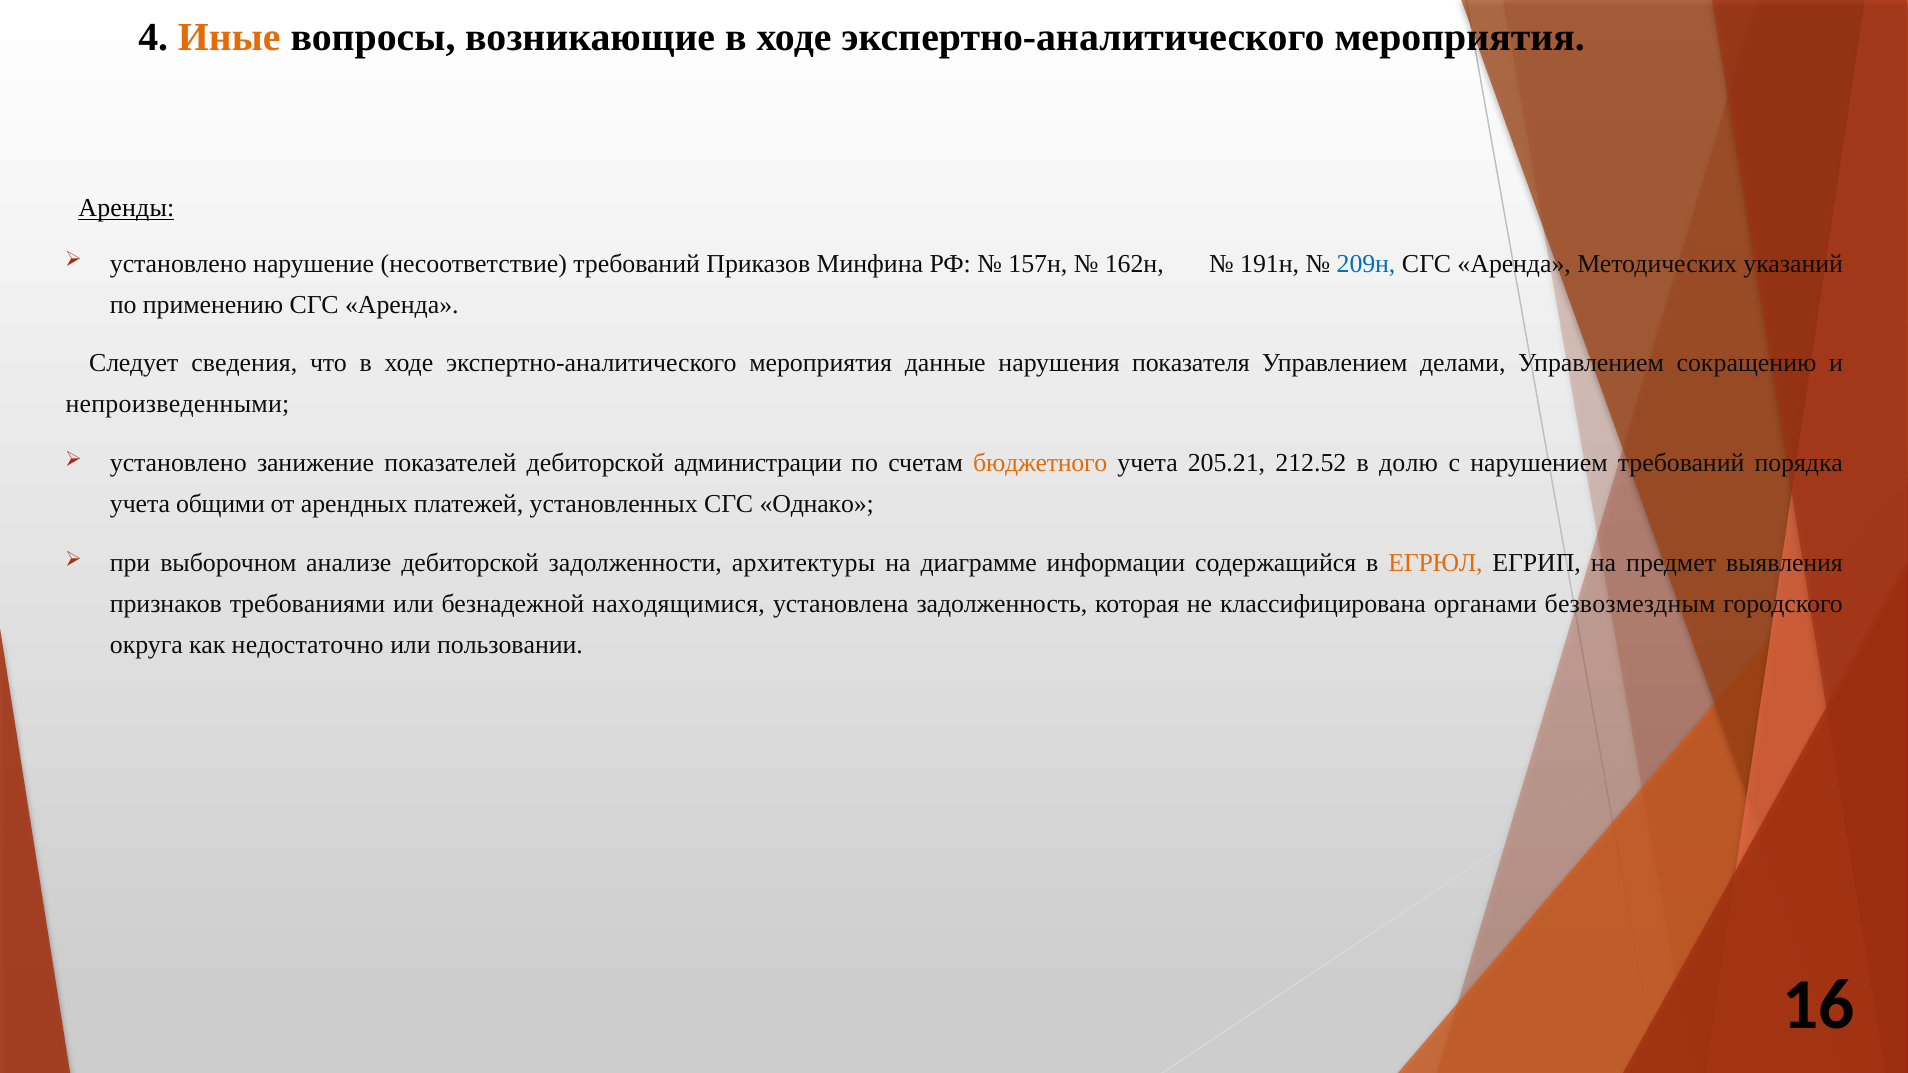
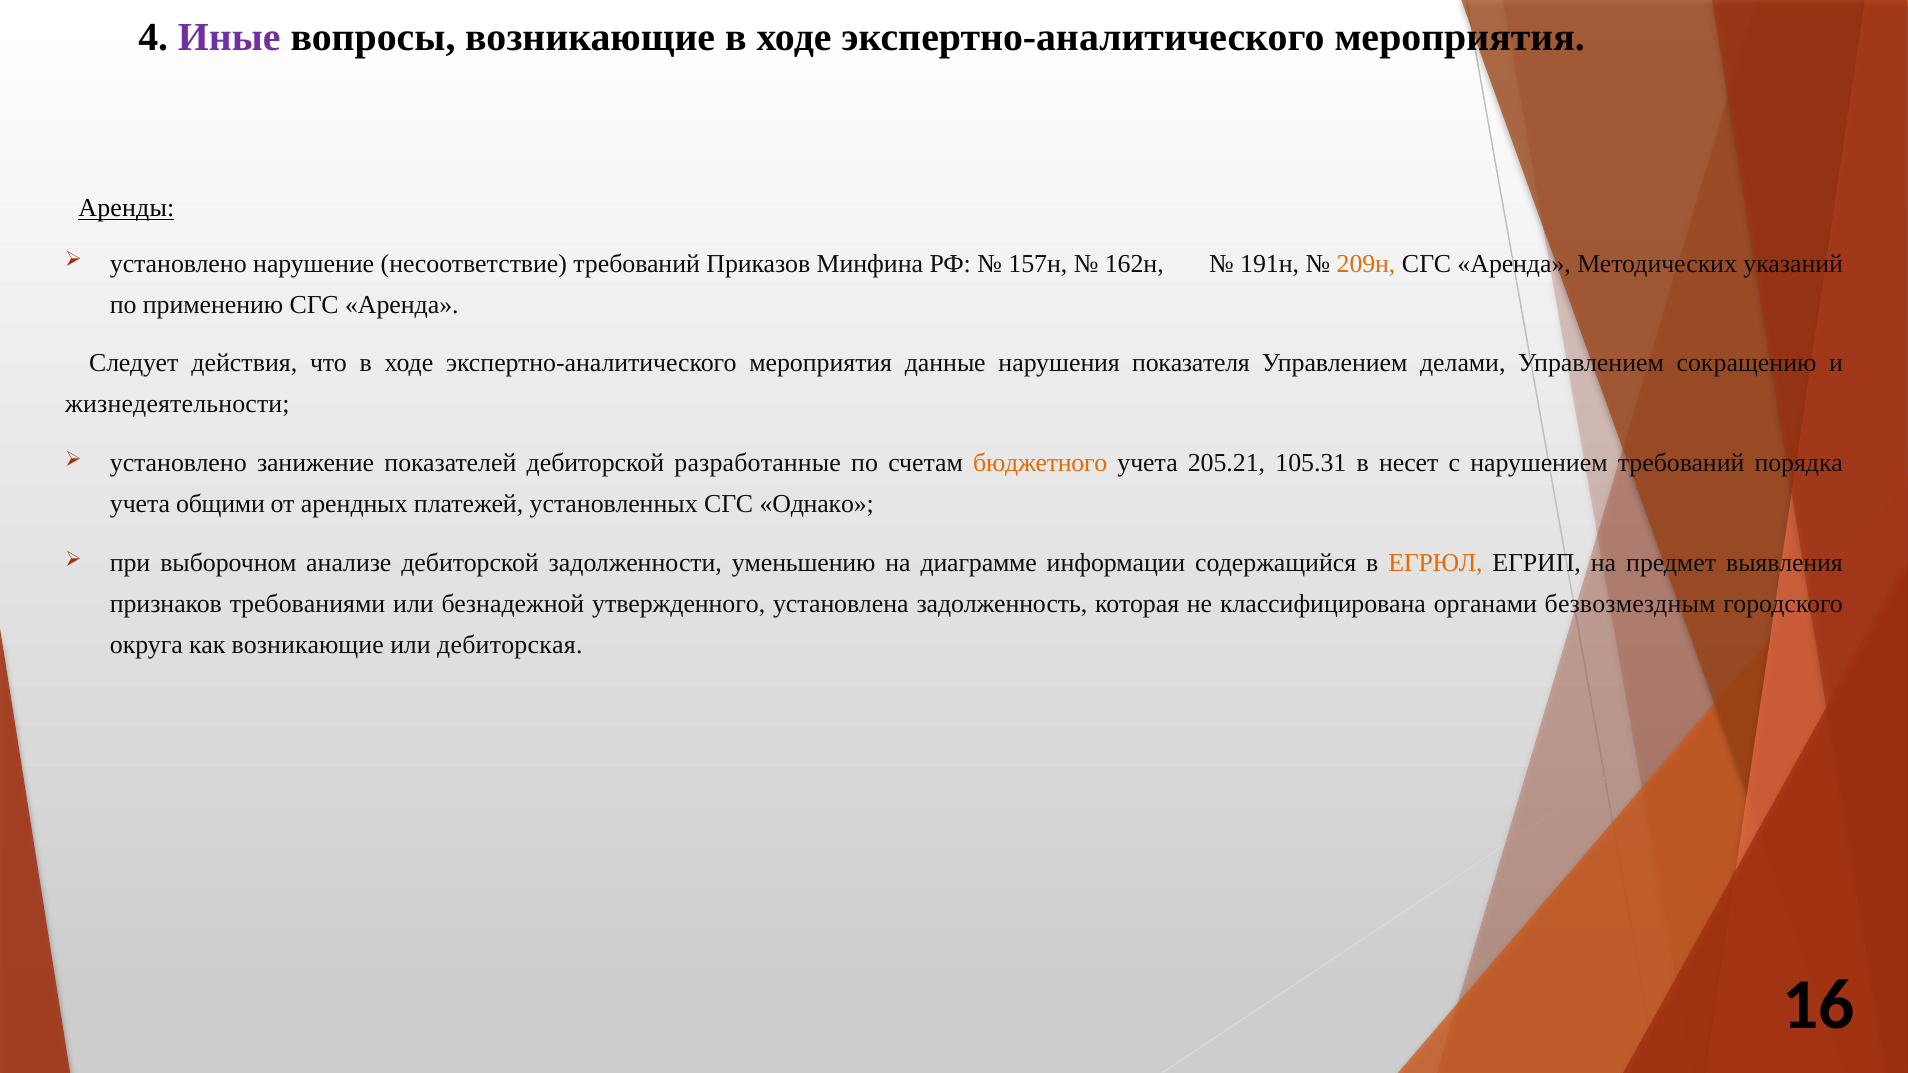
Иные colour: orange -> purple (229, 37)
209н colour: blue -> orange (1366, 264)
сведения: сведения -> действия (244, 363)
непроизведенными: непроизведенными -> жизнедеятельности (177, 404)
администрации: администрации -> разработанные (758, 463)
212.52: 212.52 -> 105.31 (1311, 463)
долю: долю -> несет (1409, 463)
архитектуры: архитектуры -> уменьшению (804, 563)
находящимися: находящимися -> утвержденного (679, 604)
как недостаточно: недостаточно -> возникающие (308, 645)
пользовании: пользовании -> дебиторская (510, 645)
